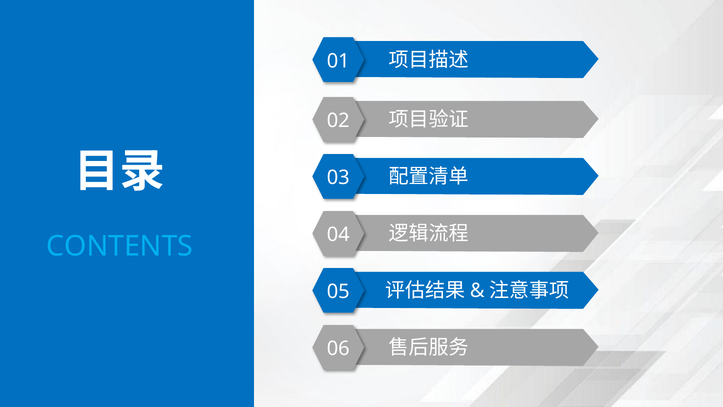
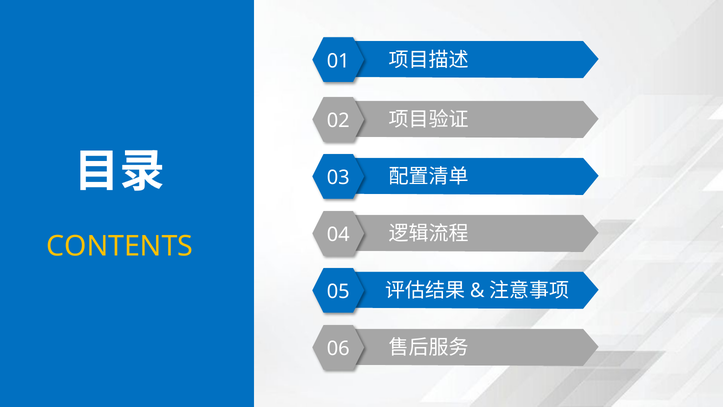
CONTENTS colour: light blue -> yellow (120, 246)
